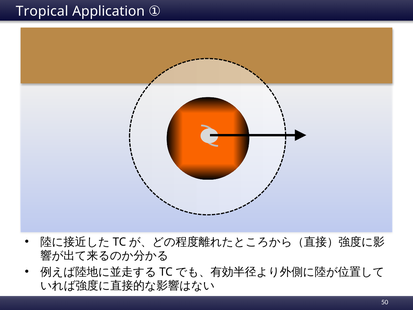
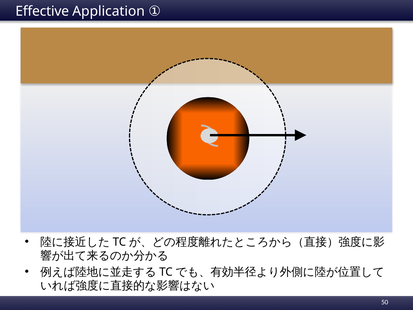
Tropical: Tropical -> Effective (42, 11)
